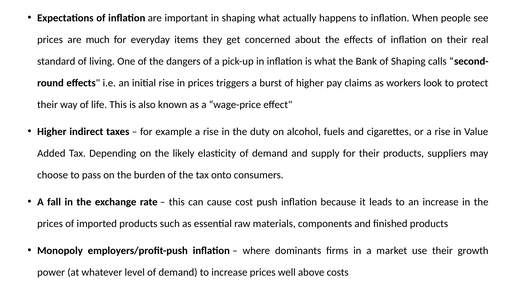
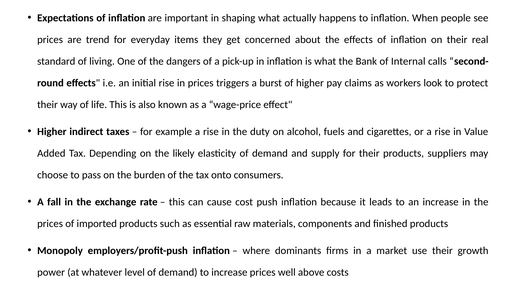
much: much -> trend (98, 40)
of Shaping: Shaping -> Internal (408, 61)
